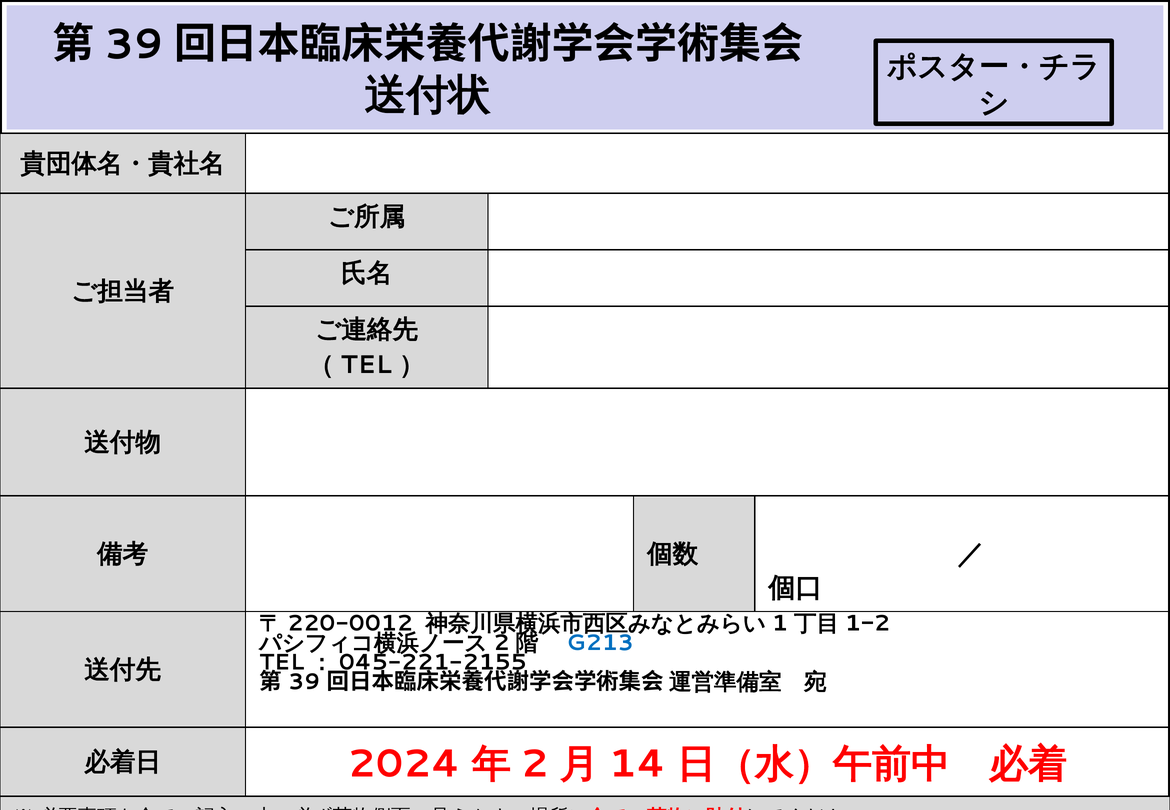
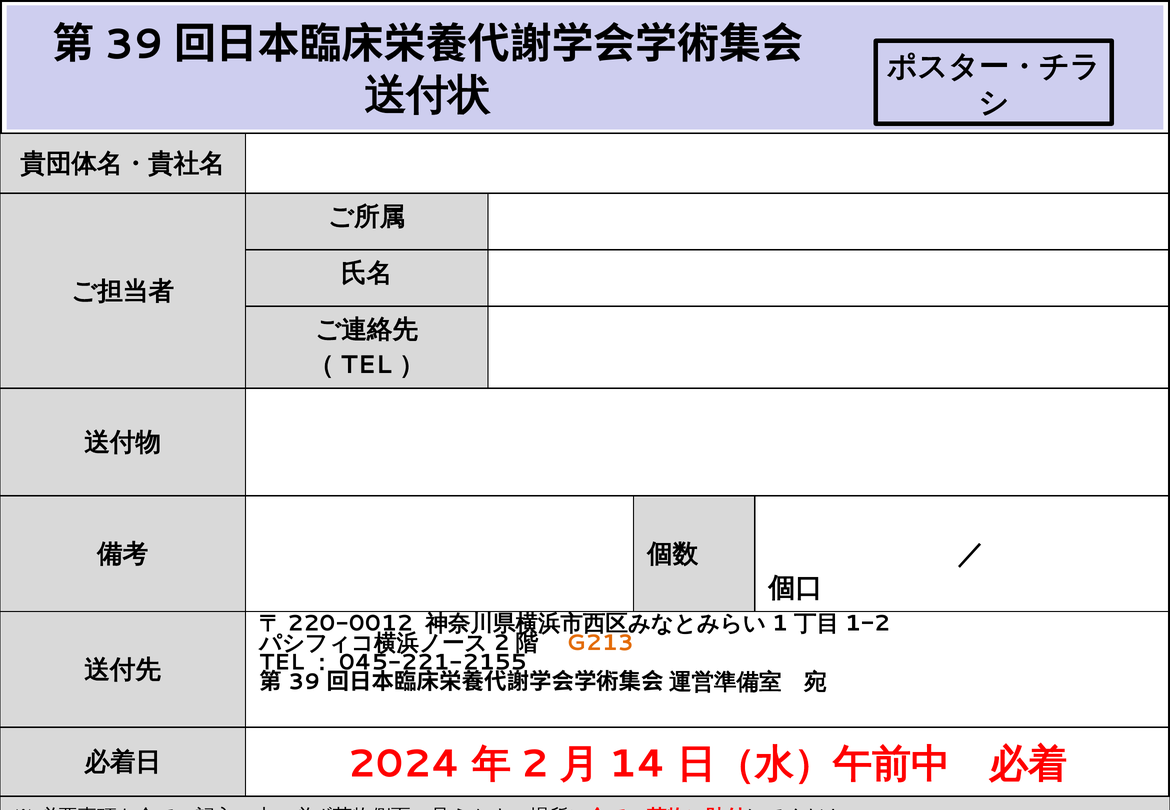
G213 colour: blue -> orange (600, 643)
